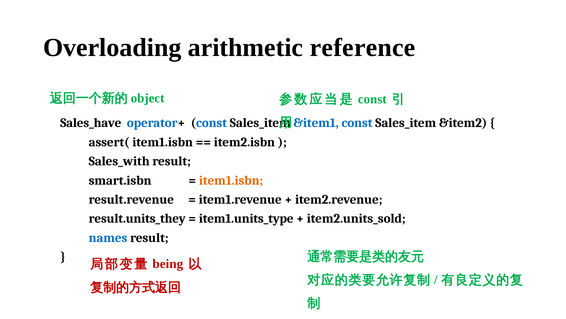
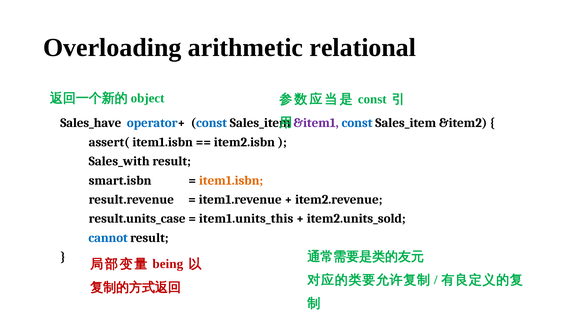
reference: reference -> relational (363, 48)
&item1 colour: blue -> purple (316, 123)
result.units_they: result.units_they -> result.units_case (137, 218)
item1.units_type: item1.units_type -> item1.units_this (246, 218)
names: names -> cannot (108, 237)
